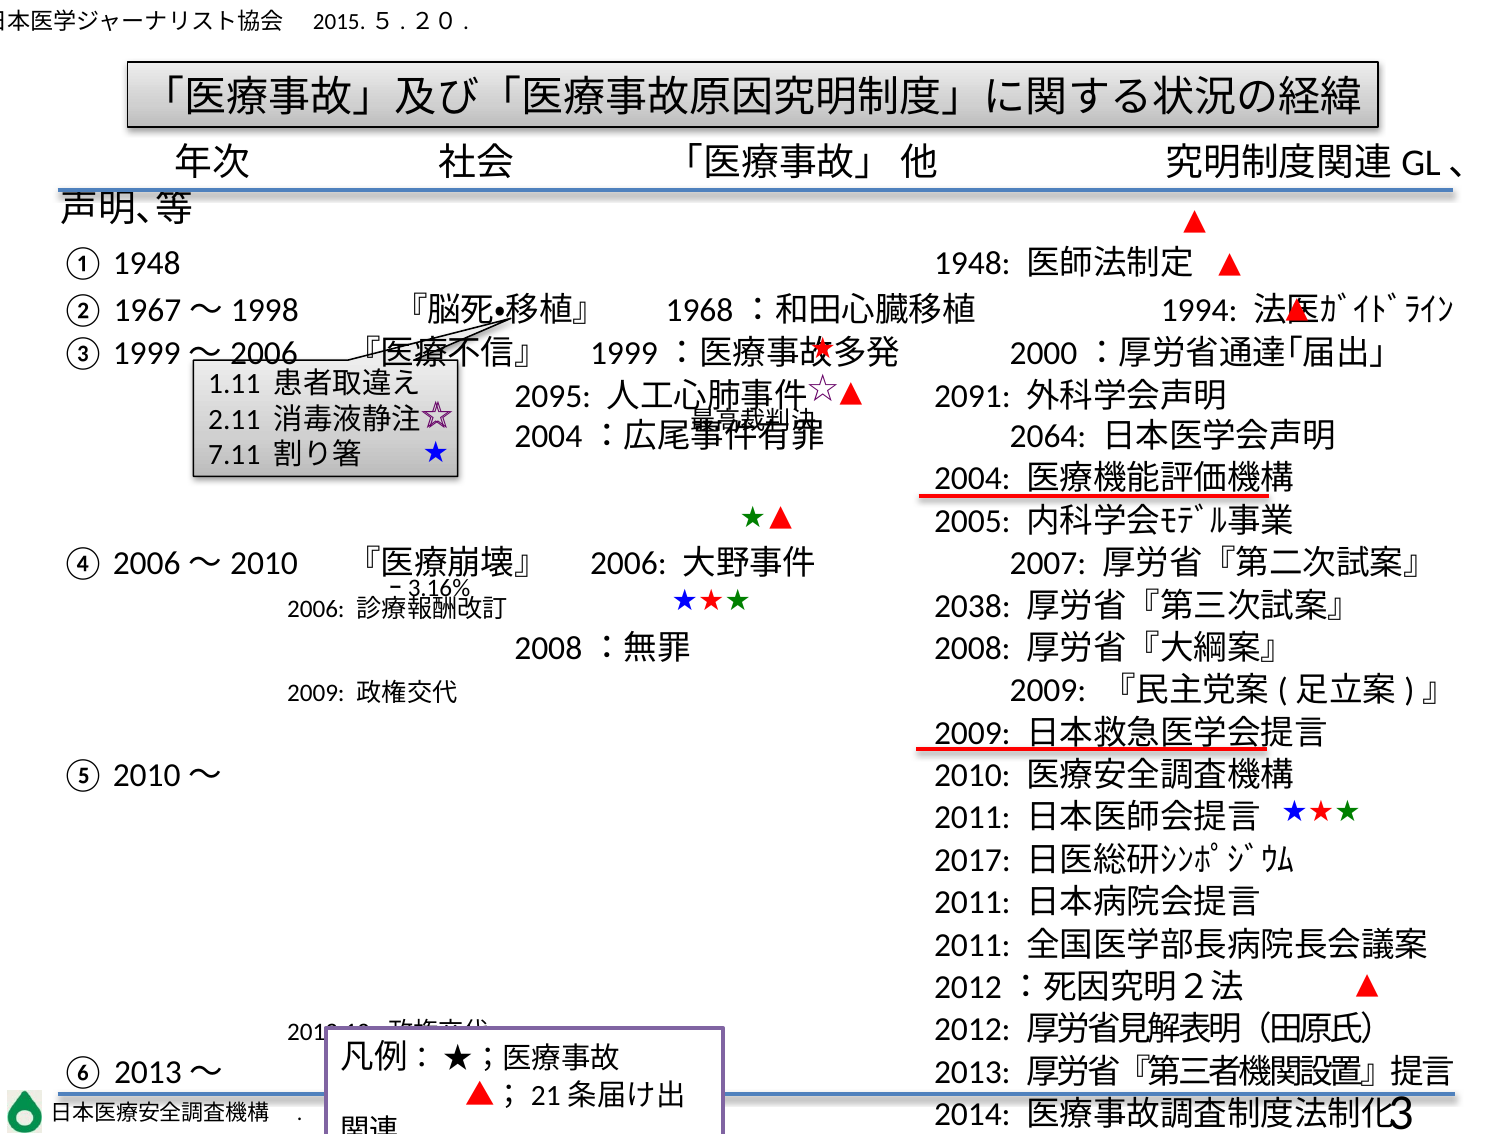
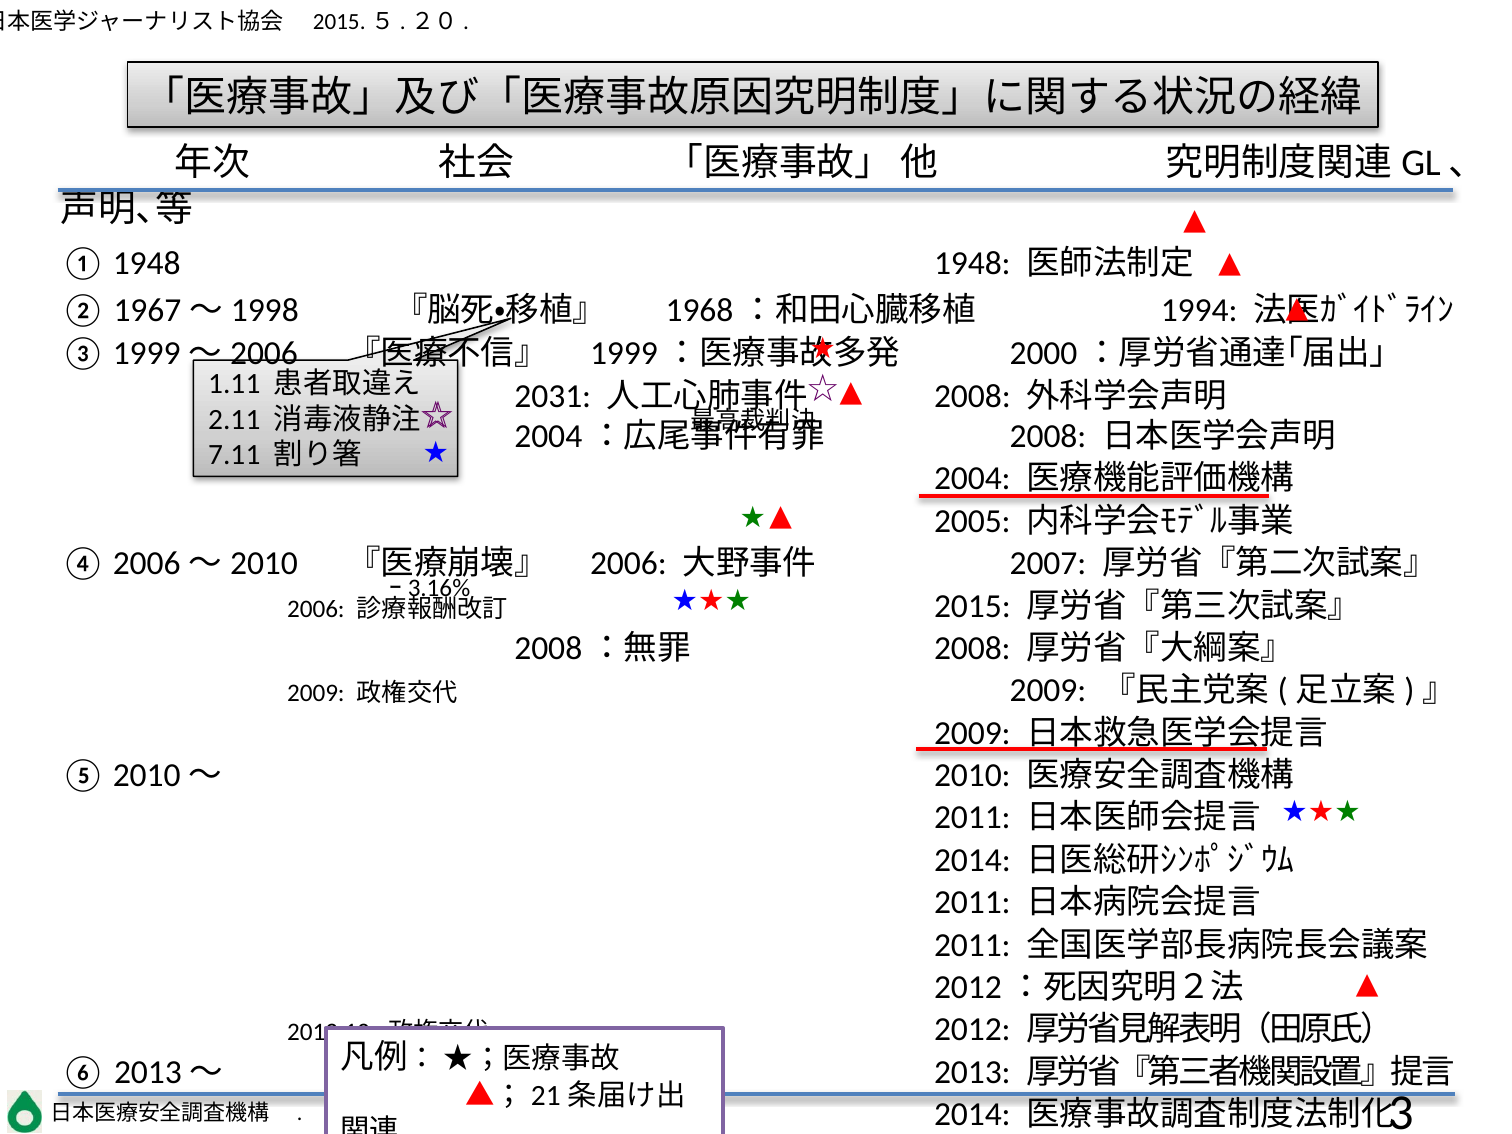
2095: 2095 -> 2031 (553, 396)
2091: 2091 -> 2008 (972, 396)
2064: 2064 -> 2008 (1048, 436)
2038: 2038 -> 2015 (972, 606)
2017: 2017 -> 2014 (972, 860)
